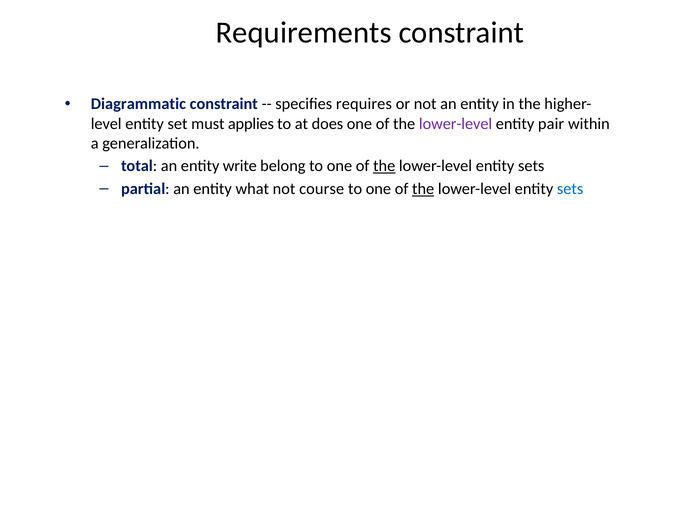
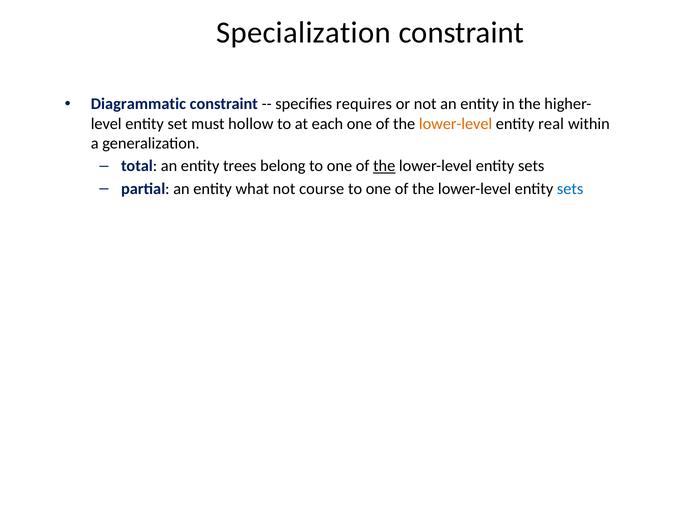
Requirements: Requirements -> Specialization (304, 33)
applies: applies -> hollow (251, 124)
does: does -> each (327, 124)
lower-level colour: purple -> orange (456, 124)
pair: pair -> real (551, 124)
write: write -> trees (240, 166)
the underline: present -> none (423, 189)
